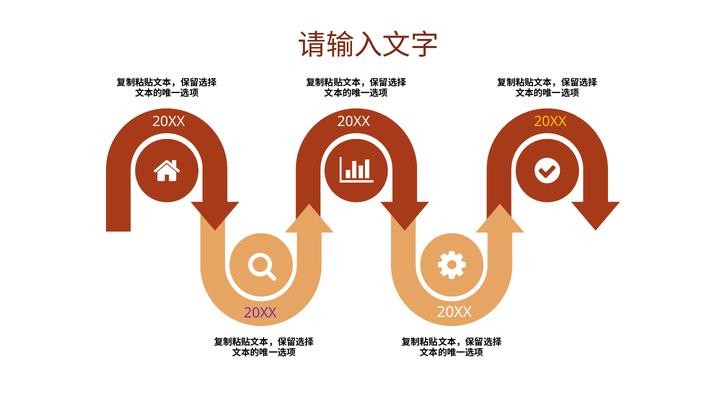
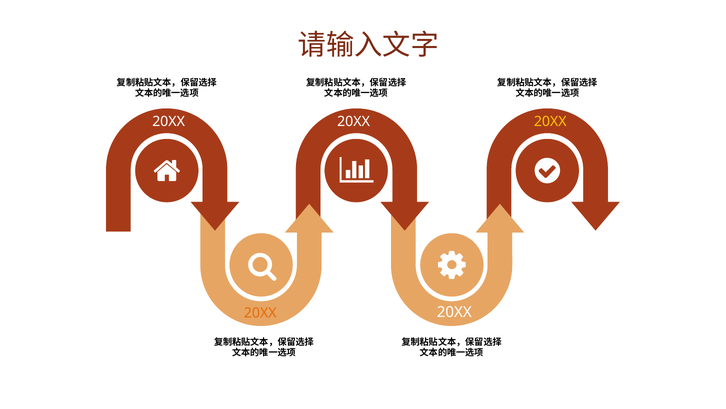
20XX colour: purple -> orange (260, 313)
